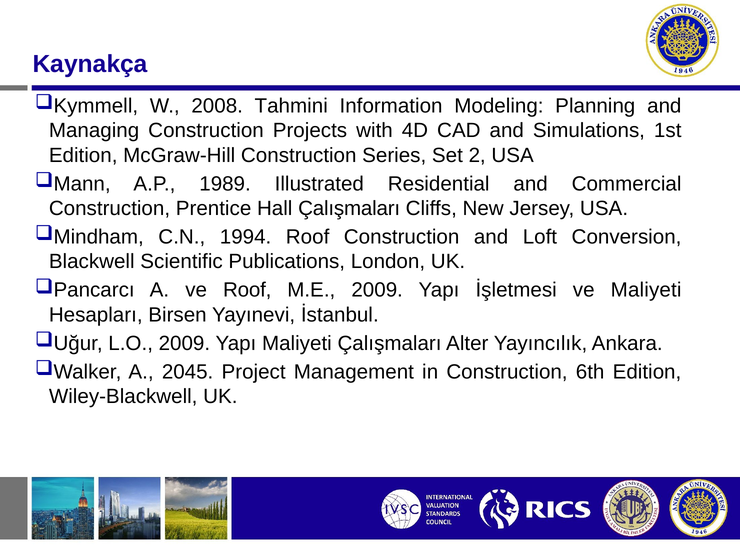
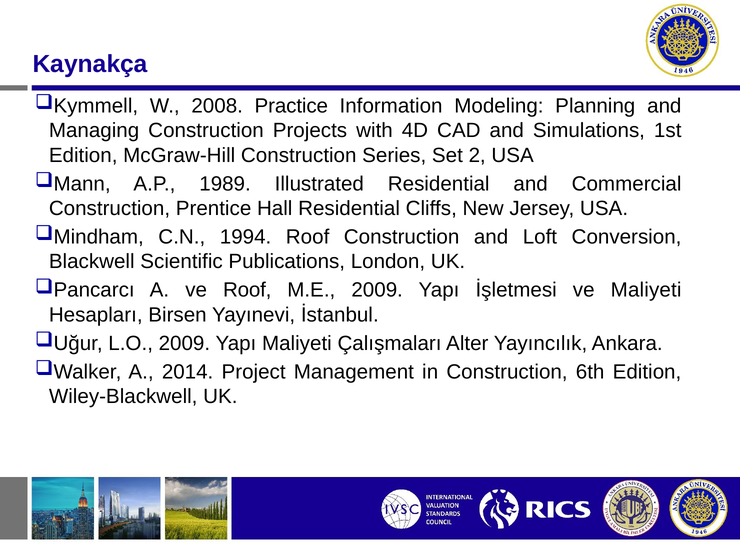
Tahmini: Tahmini -> Practice (291, 106)
Hall Çalışmaları: Çalışmaları -> Residential (349, 208)
2045: 2045 -> 2014 (188, 372)
